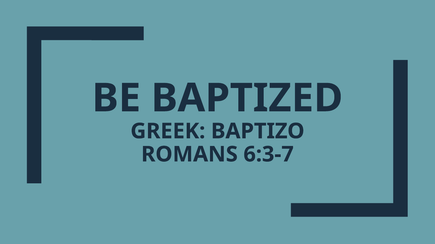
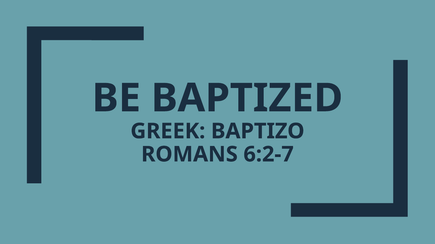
6:3-7: 6:3-7 -> 6:2-7 (269, 155)
